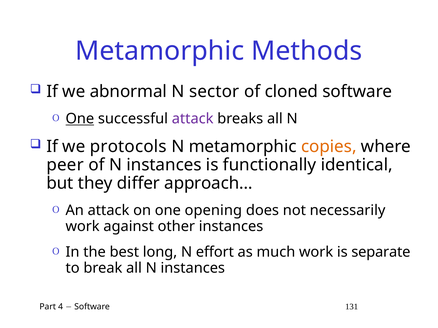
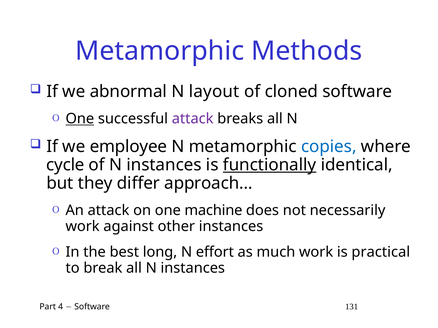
sector: sector -> layout (214, 92)
protocols: protocols -> employee (128, 147)
copies colour: orange -> blue (329, 147)
peer: peer -> cycle (65, 165)
functionally underline: none -> present (270, 165)
opening: opening -> machine (213, 211)
separate: separate -> practical (381, 253)
